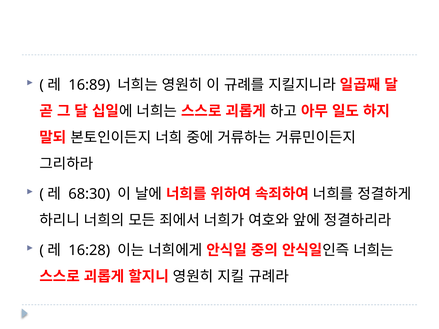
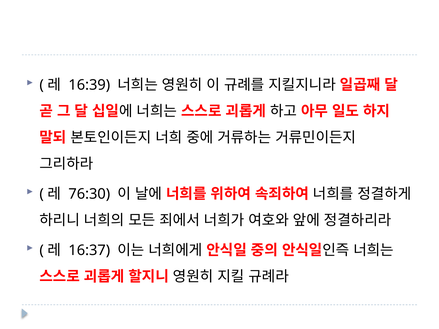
16:89: 16:89 -> 16:39 (89, 85)
68:30: 68:30 -> 76:30 (89, 194)
16:28: 16:28 -> 16:37 (89, 250)
